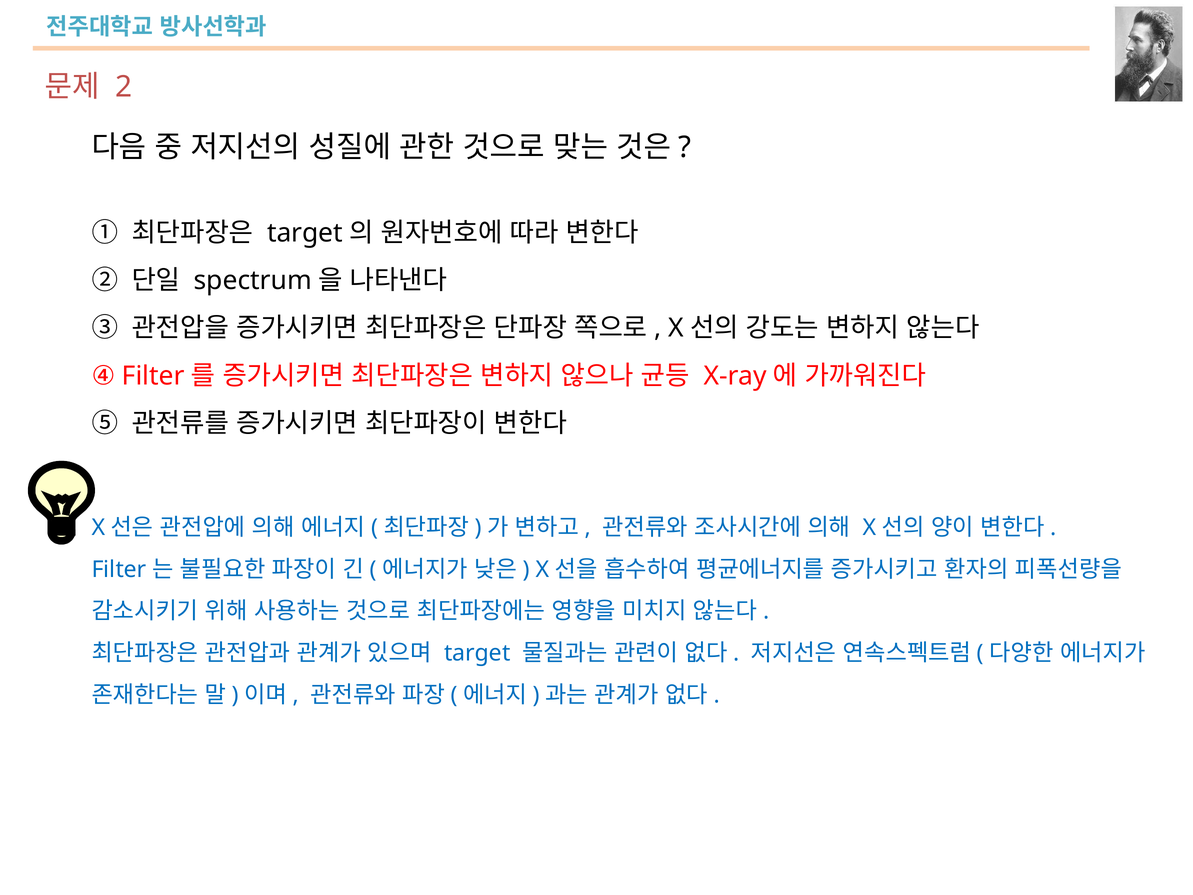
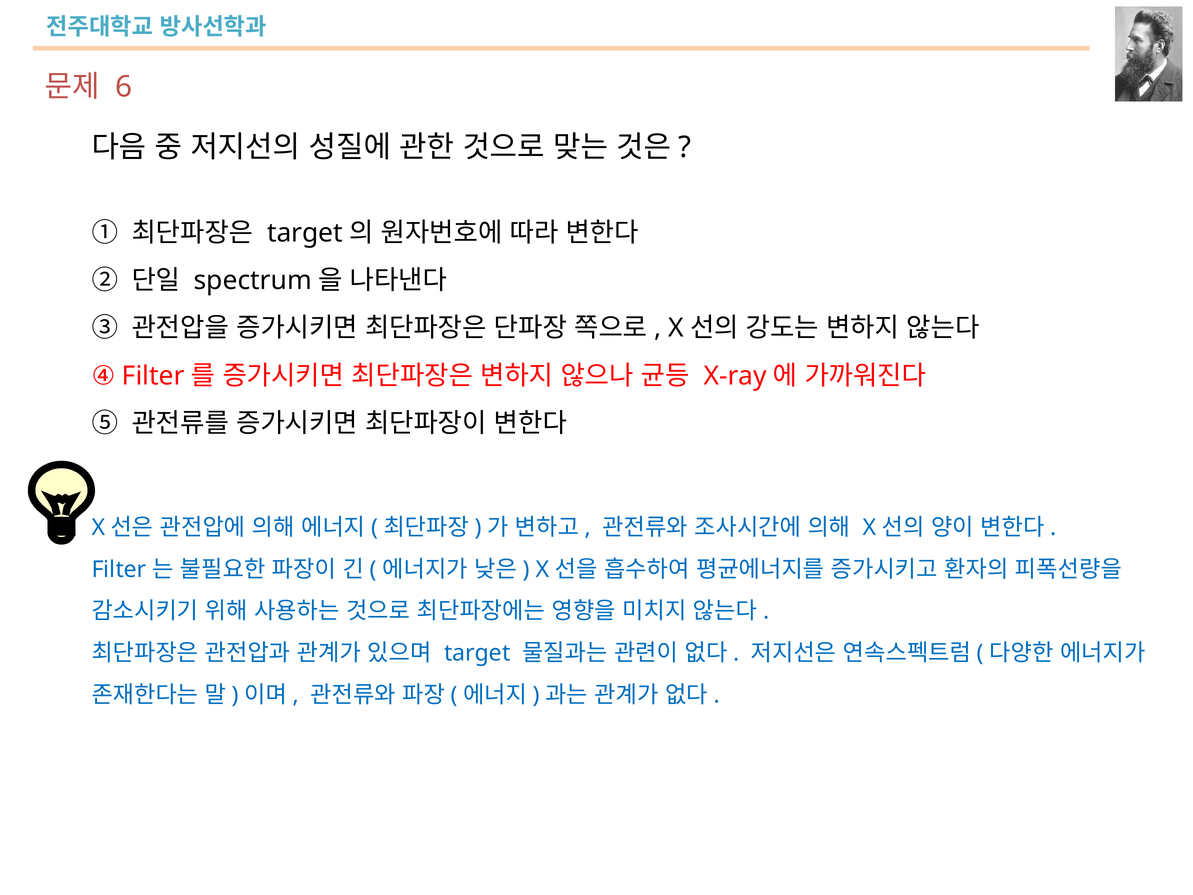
2: 2 -> 6 (124, 87)
